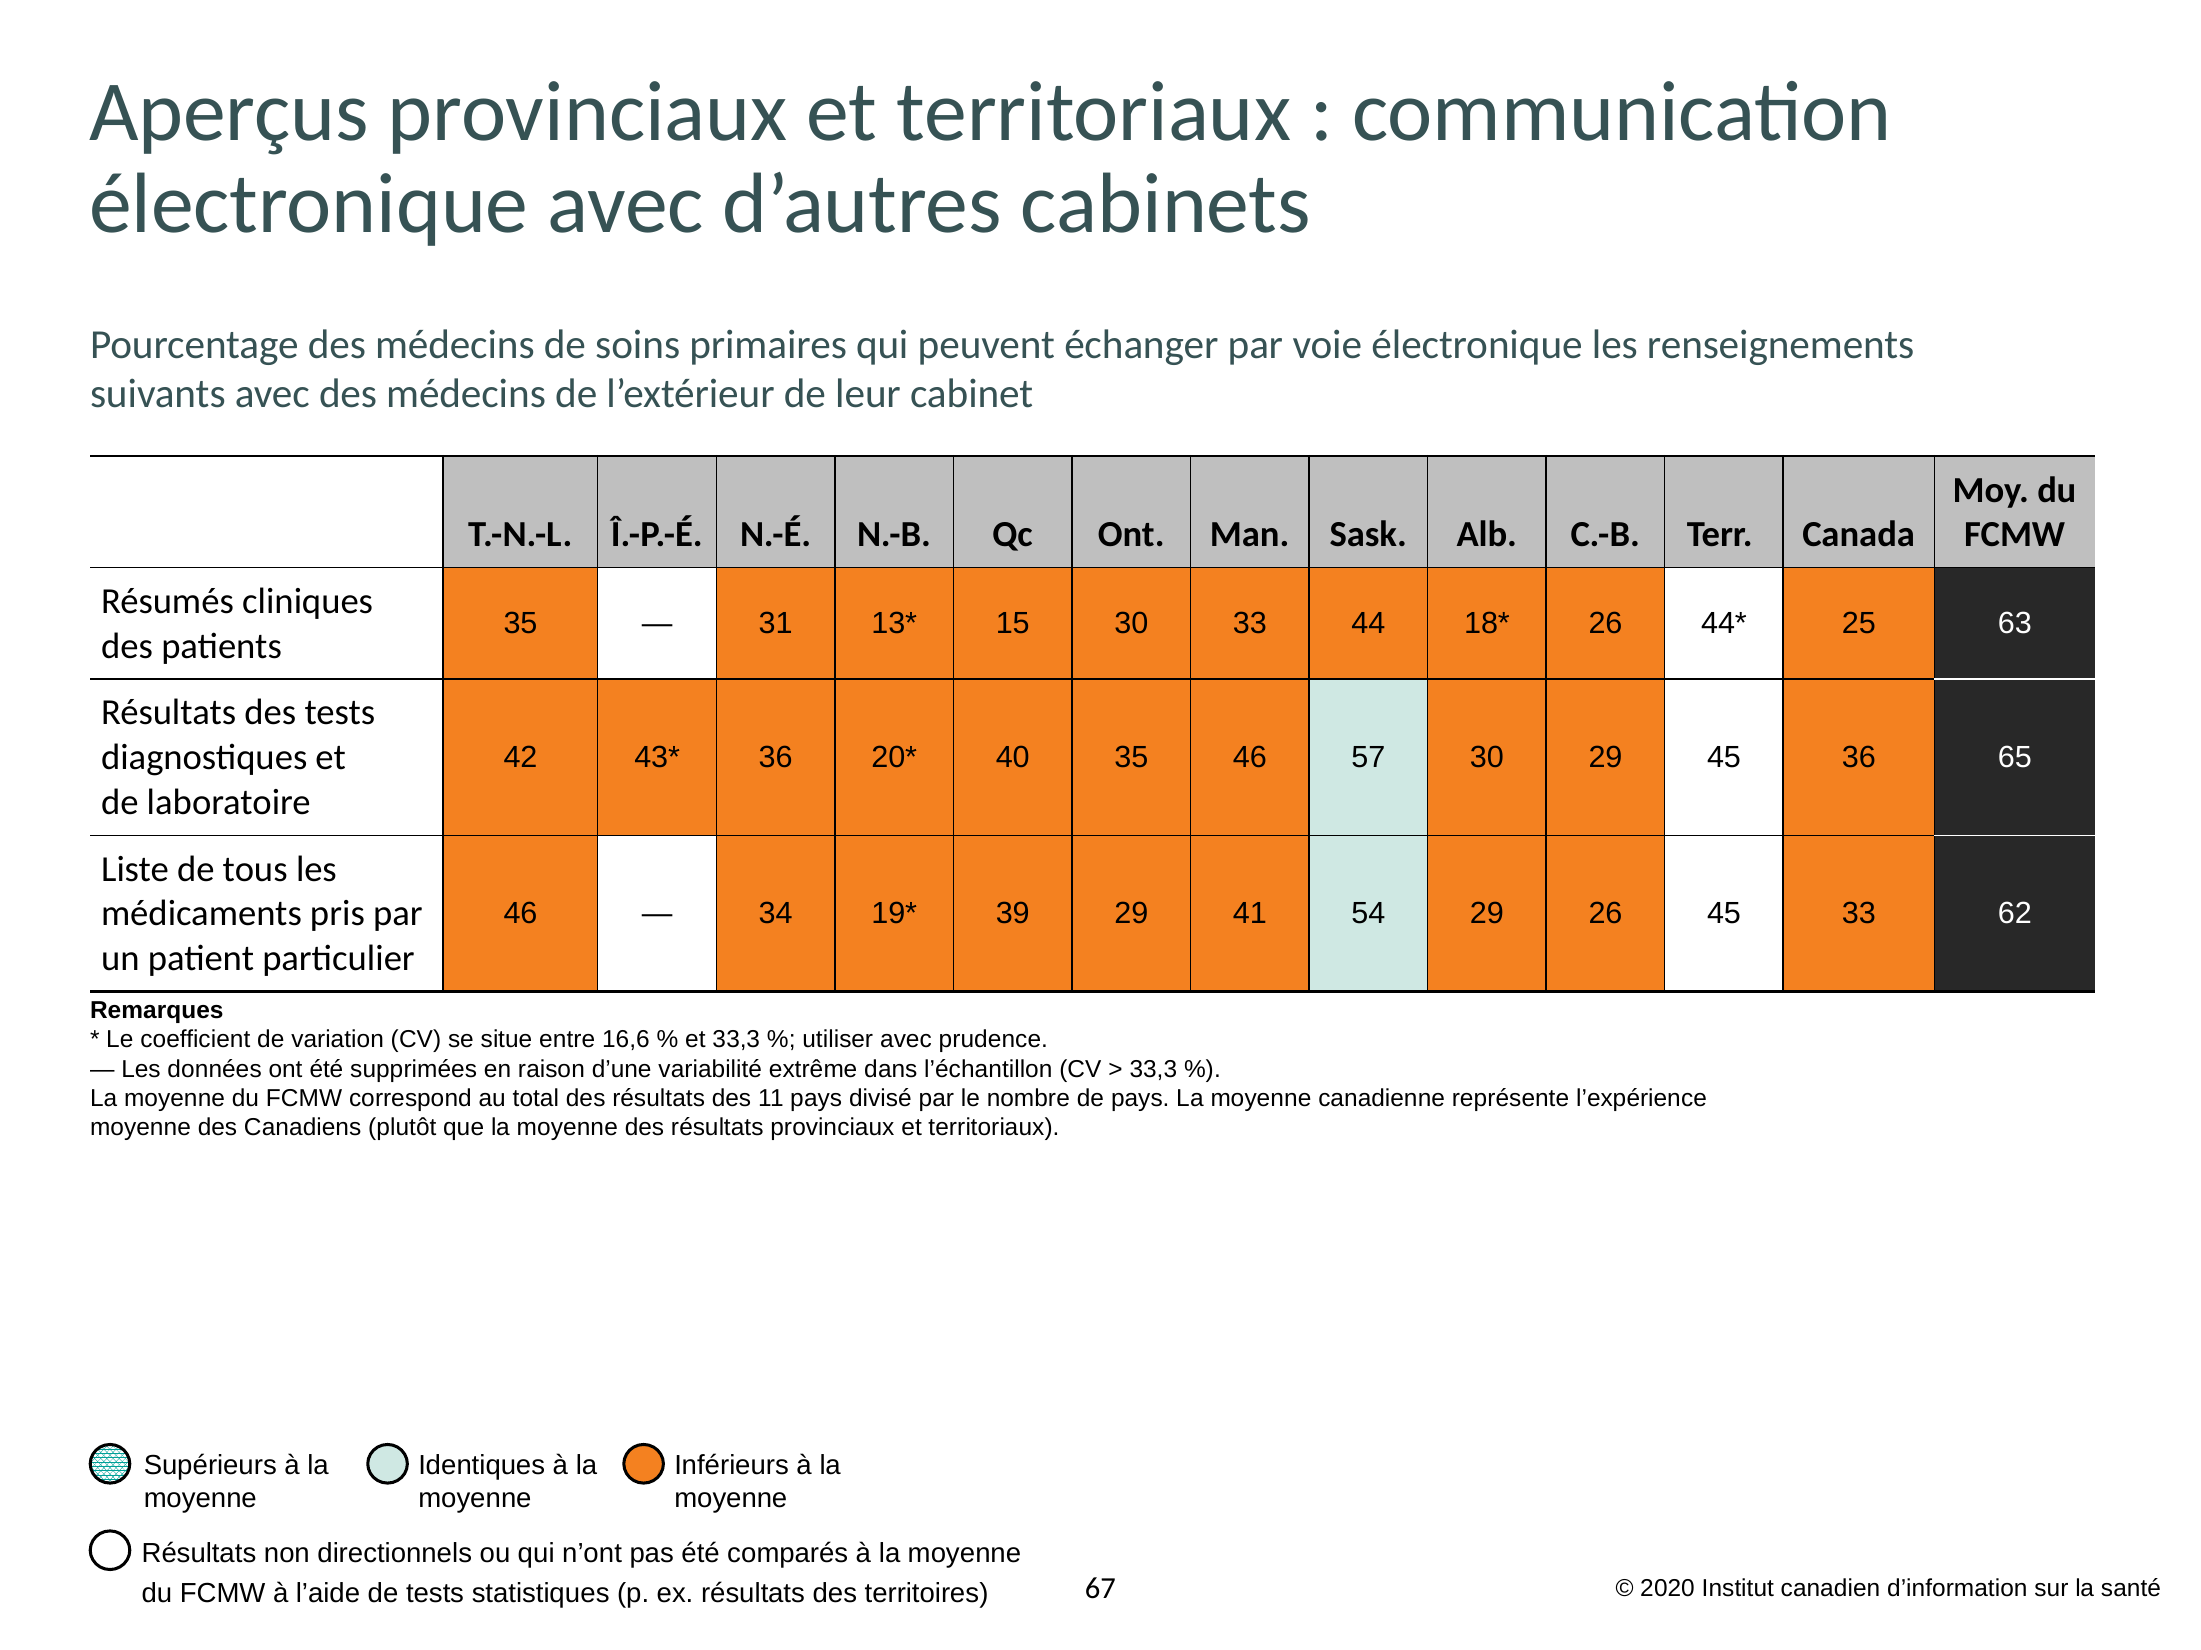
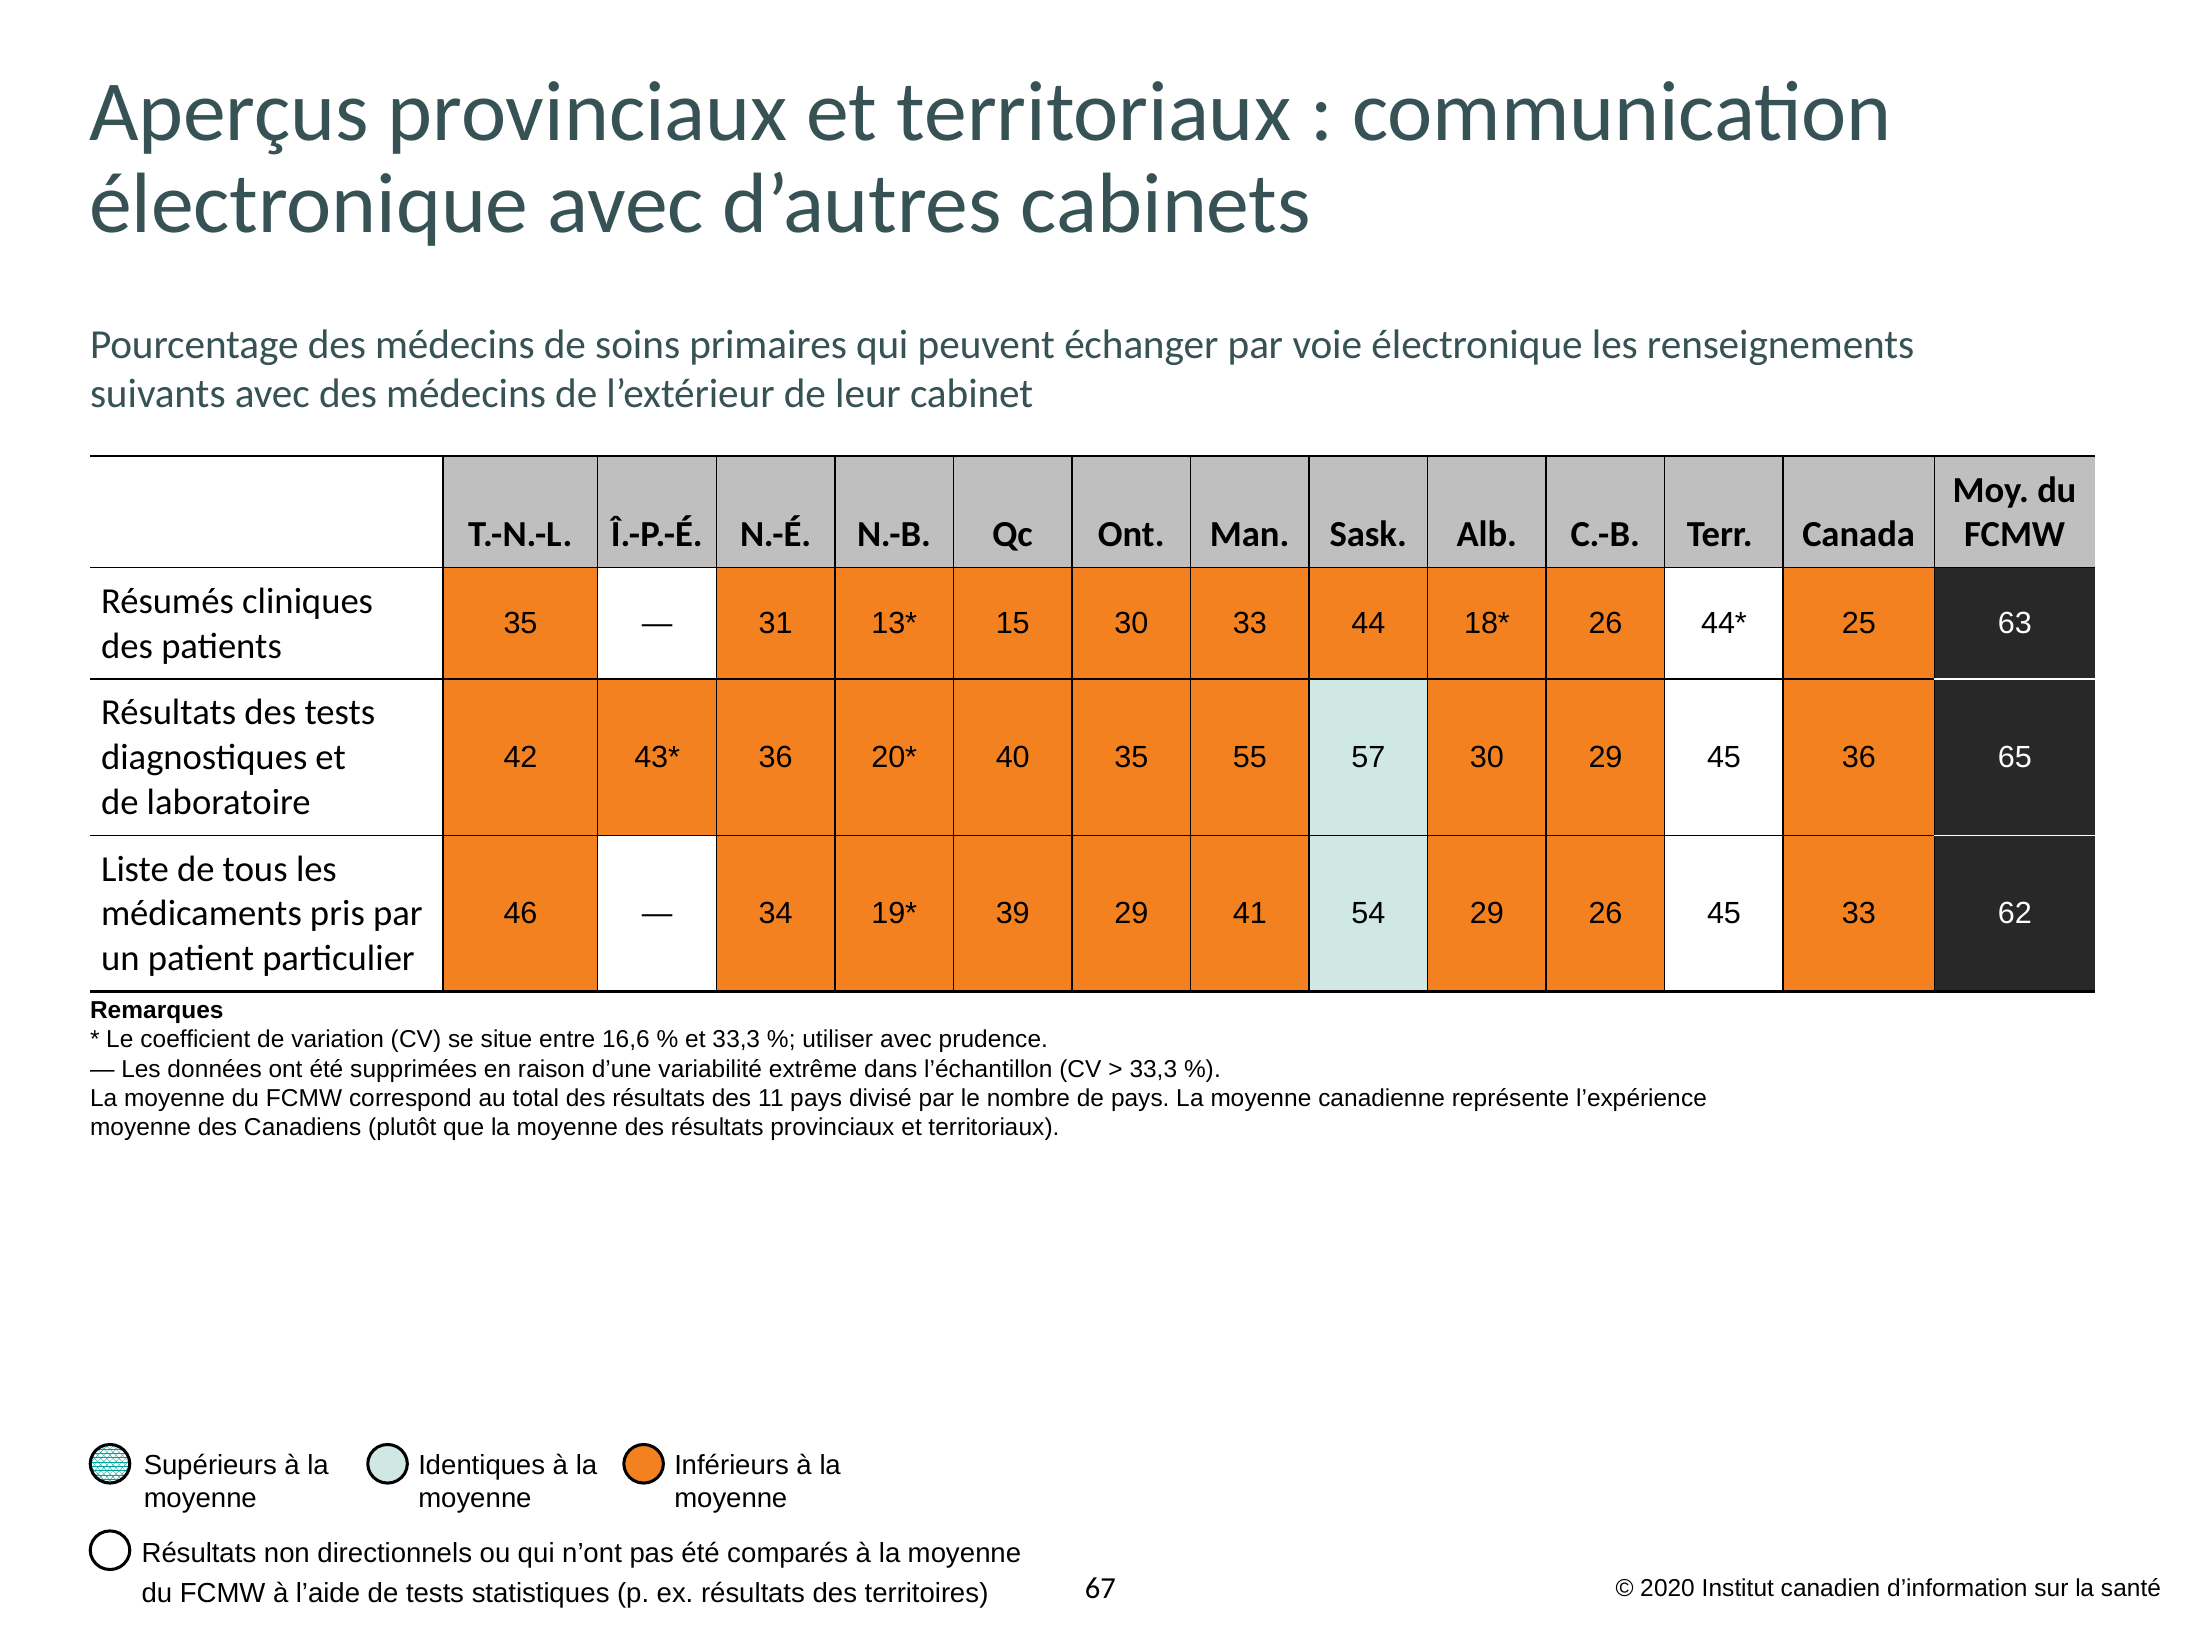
35 46: 46 -> 55 (1250, 758)
